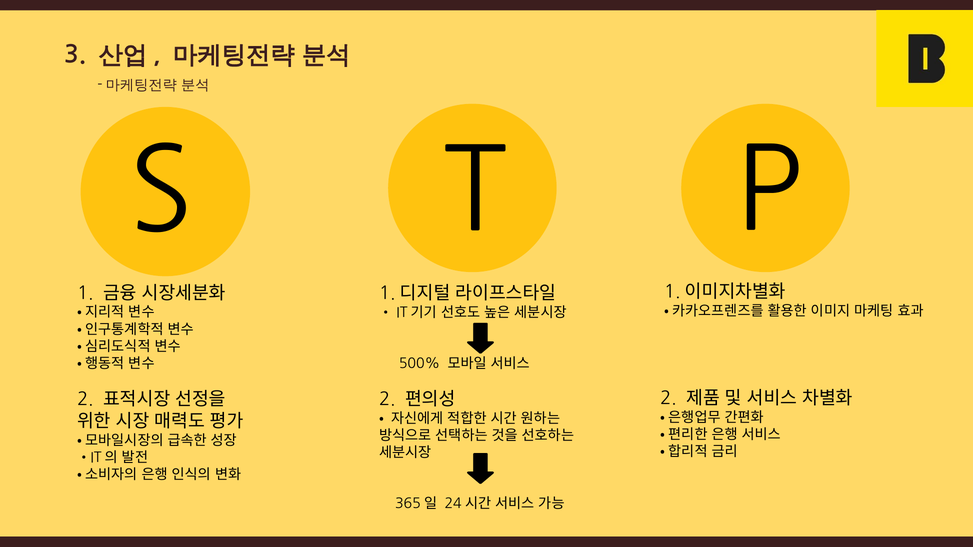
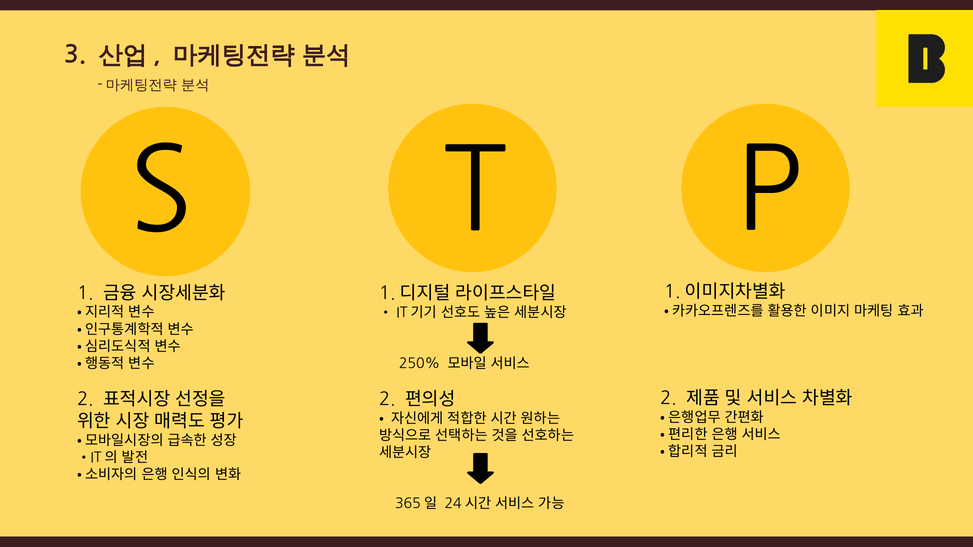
500%: 500% -> 250% (419, 364)
